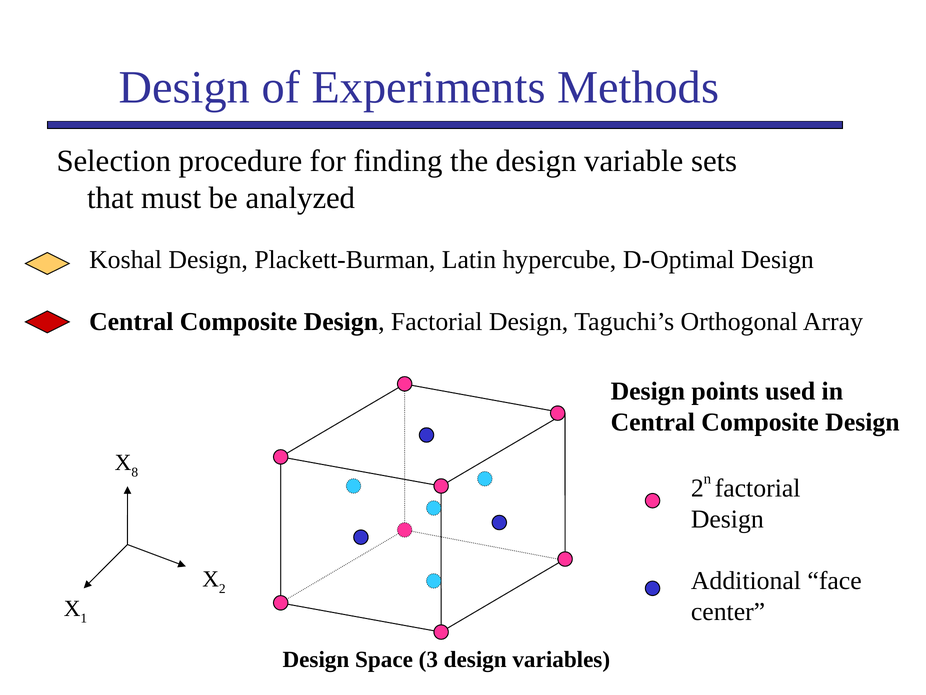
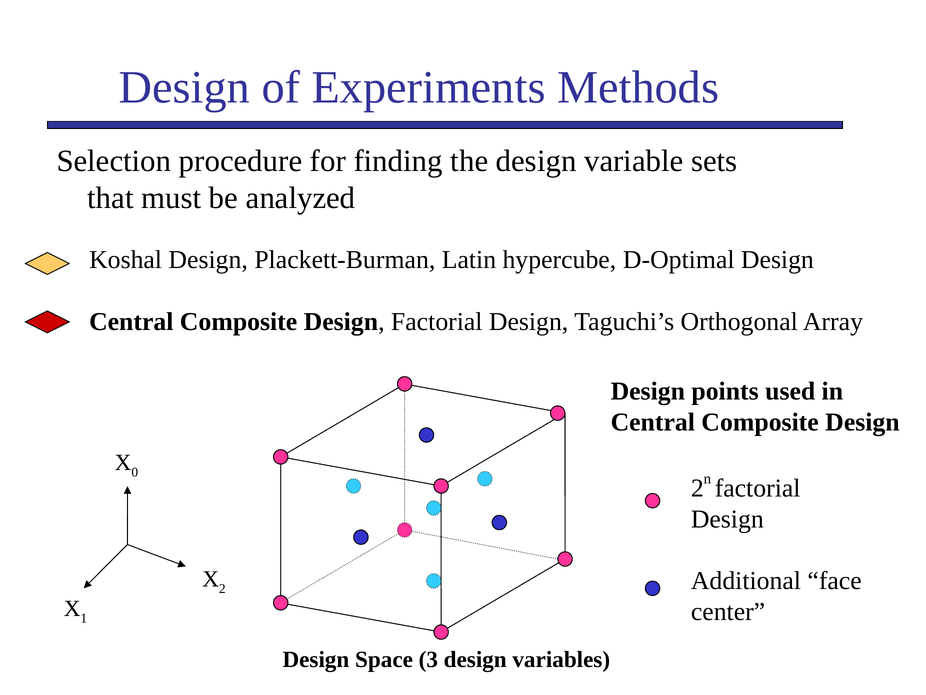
8: 8 -> 0 (135, 472)
